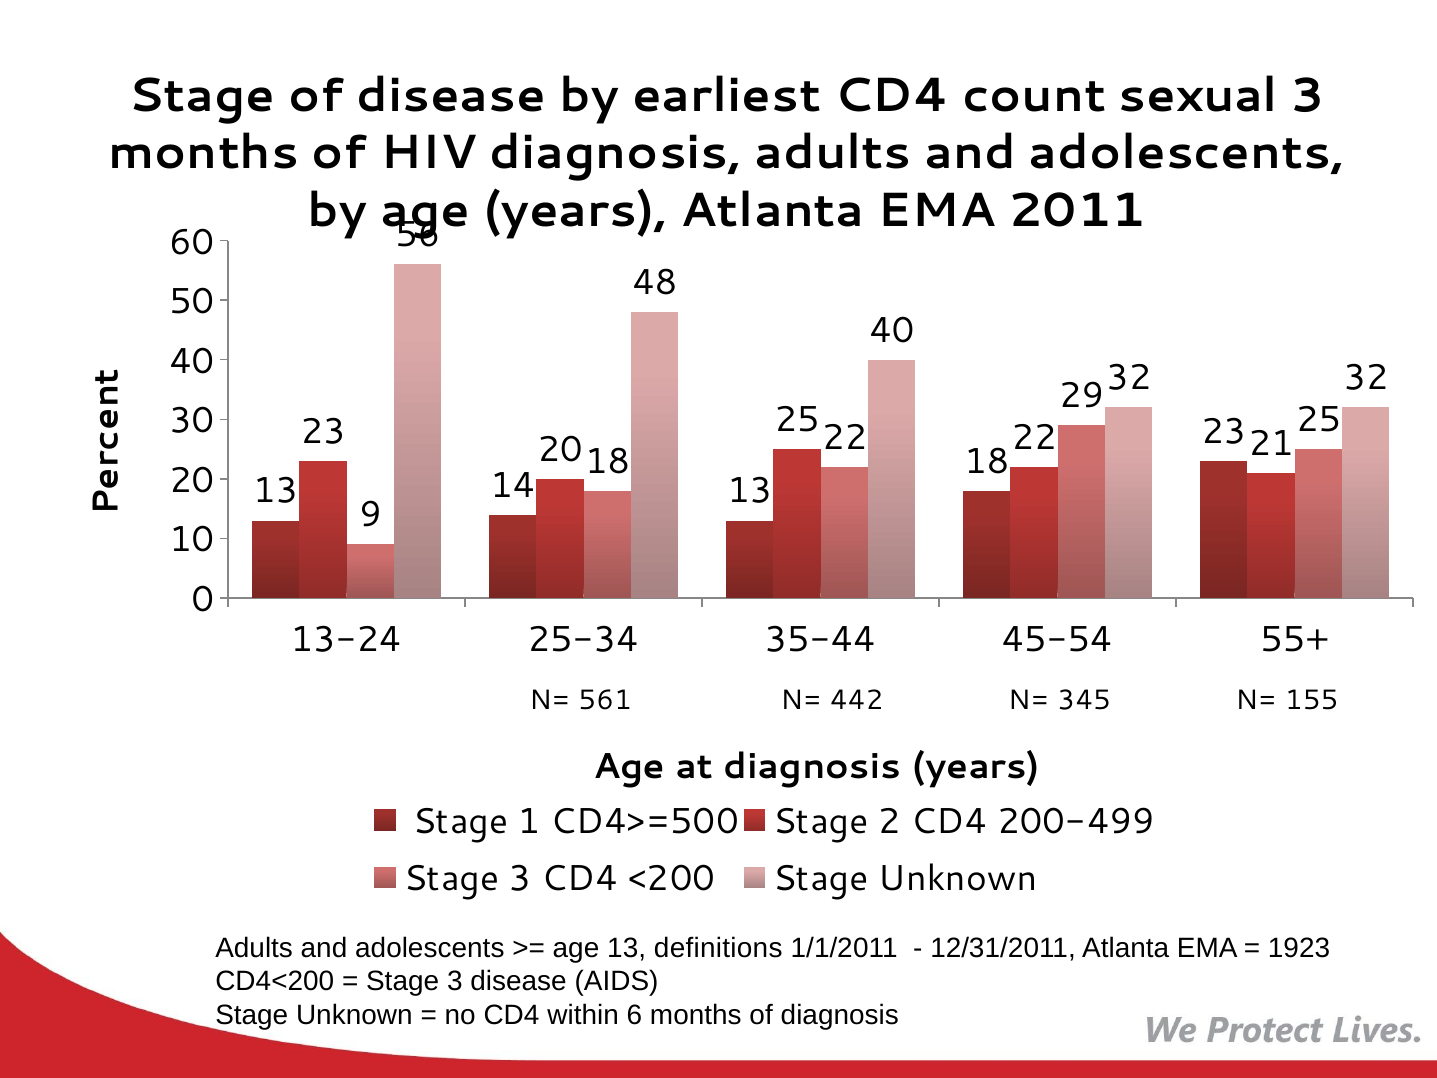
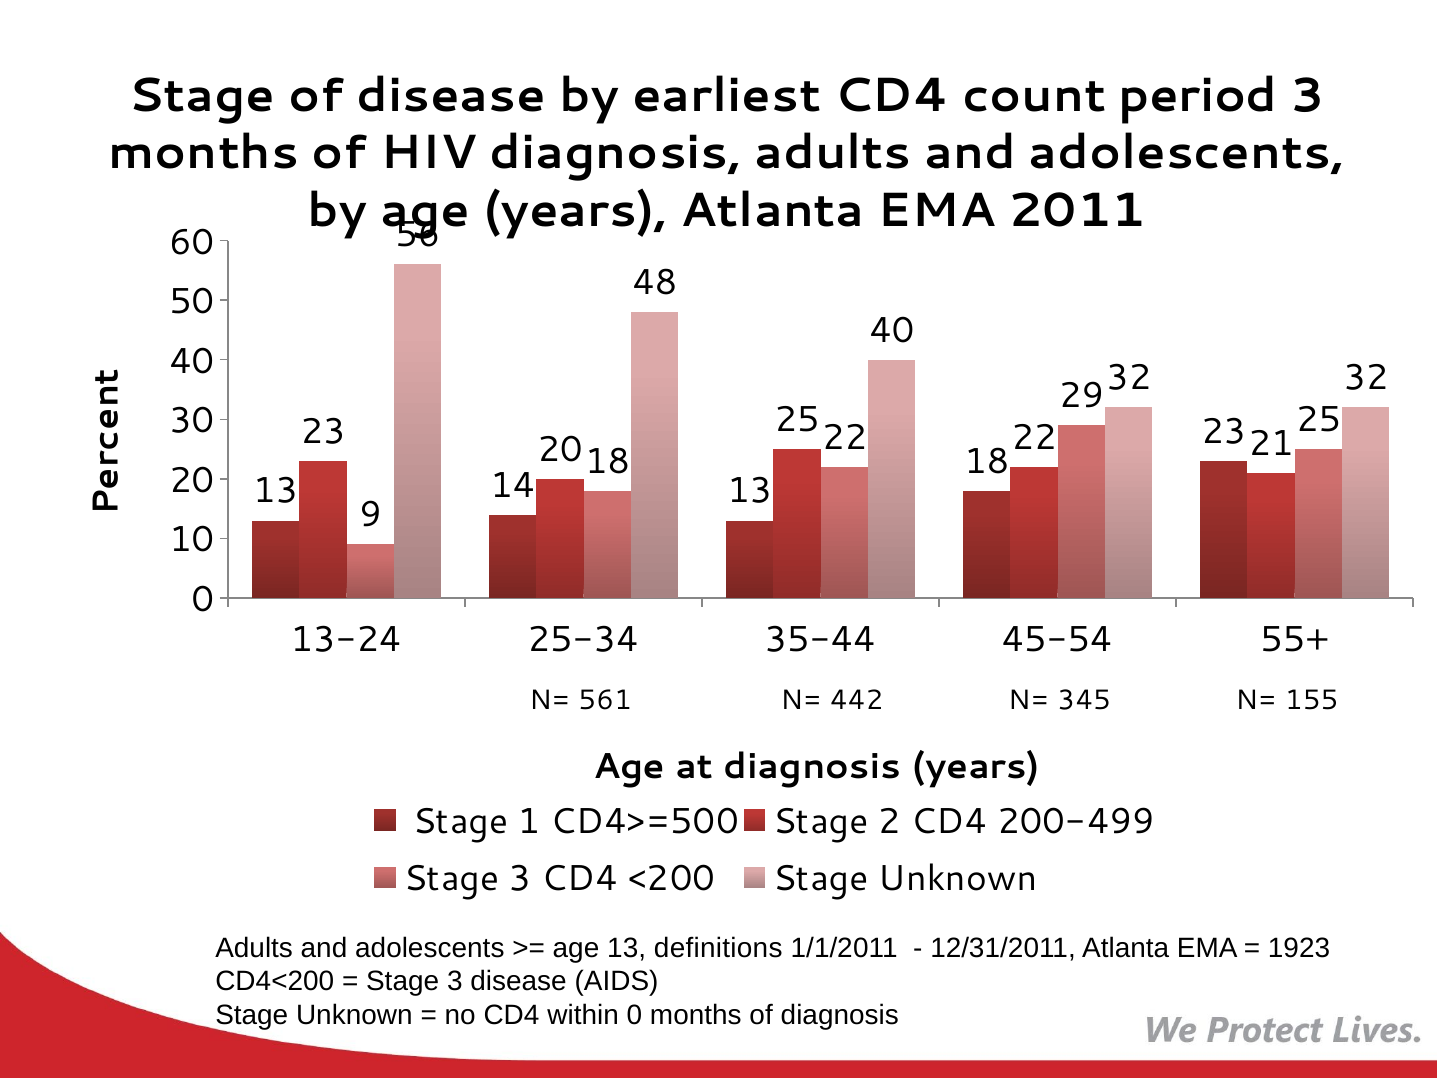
sexual: sexual -> period (1198, 96)
within 6: 6 -> 0 (634, 1015)
